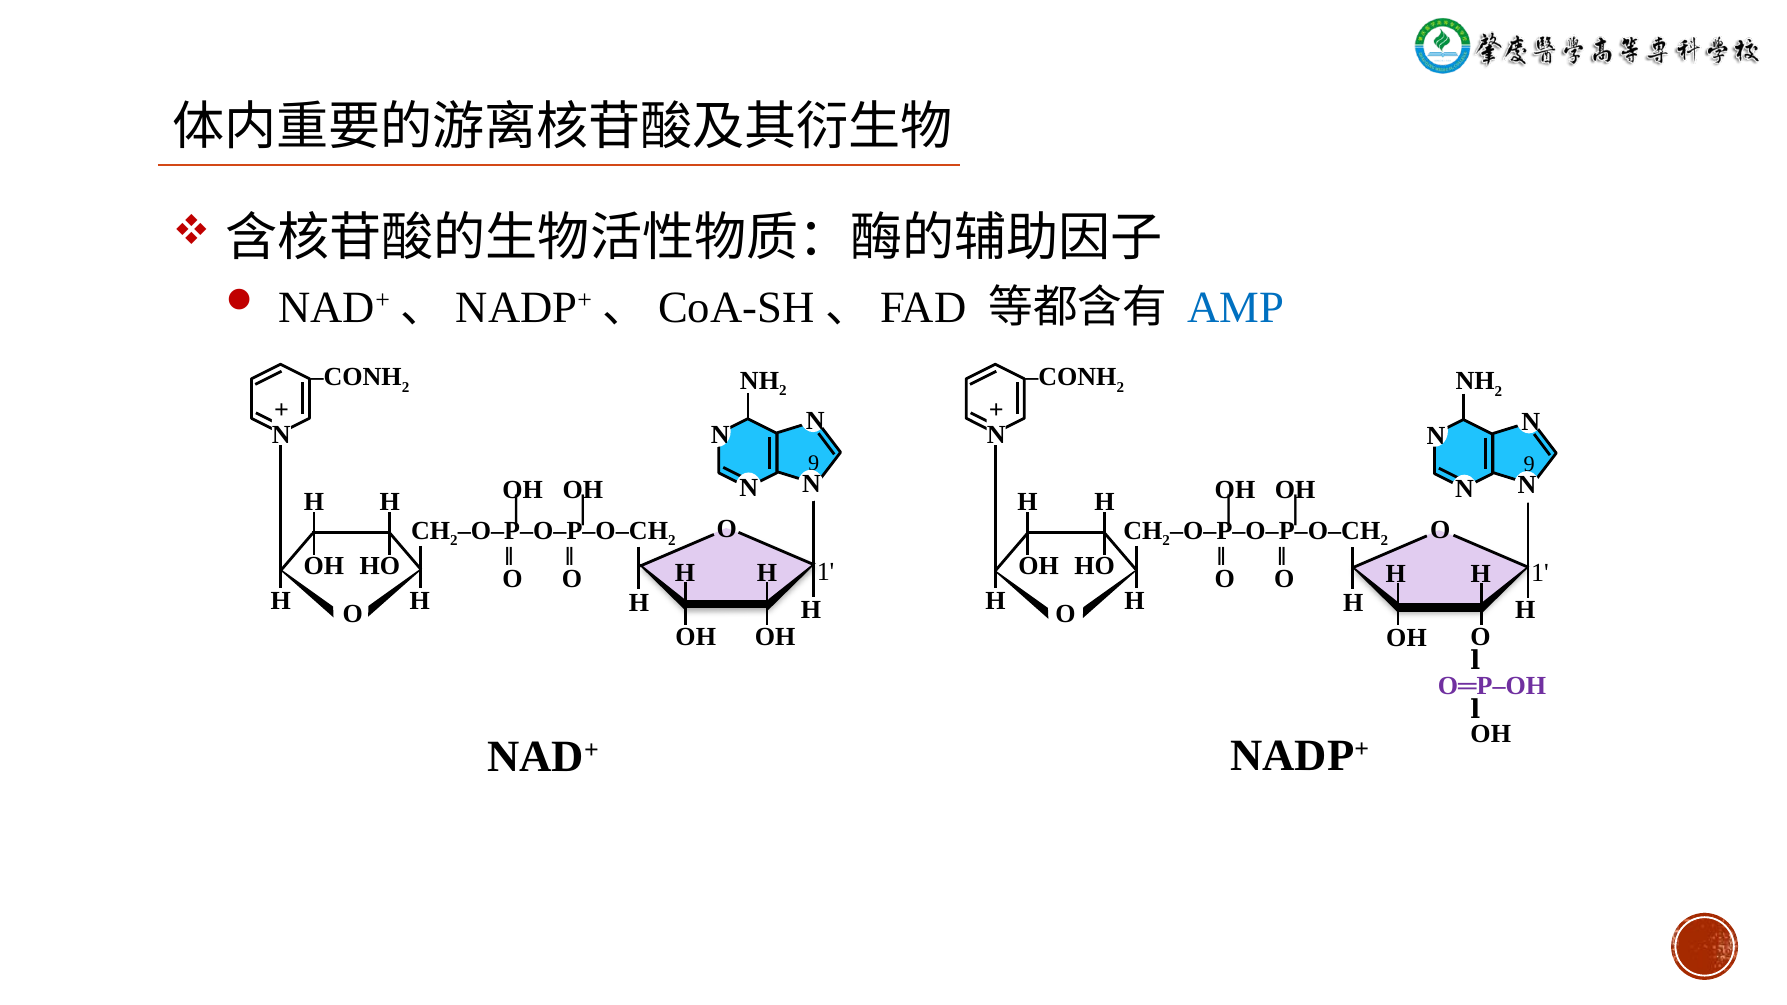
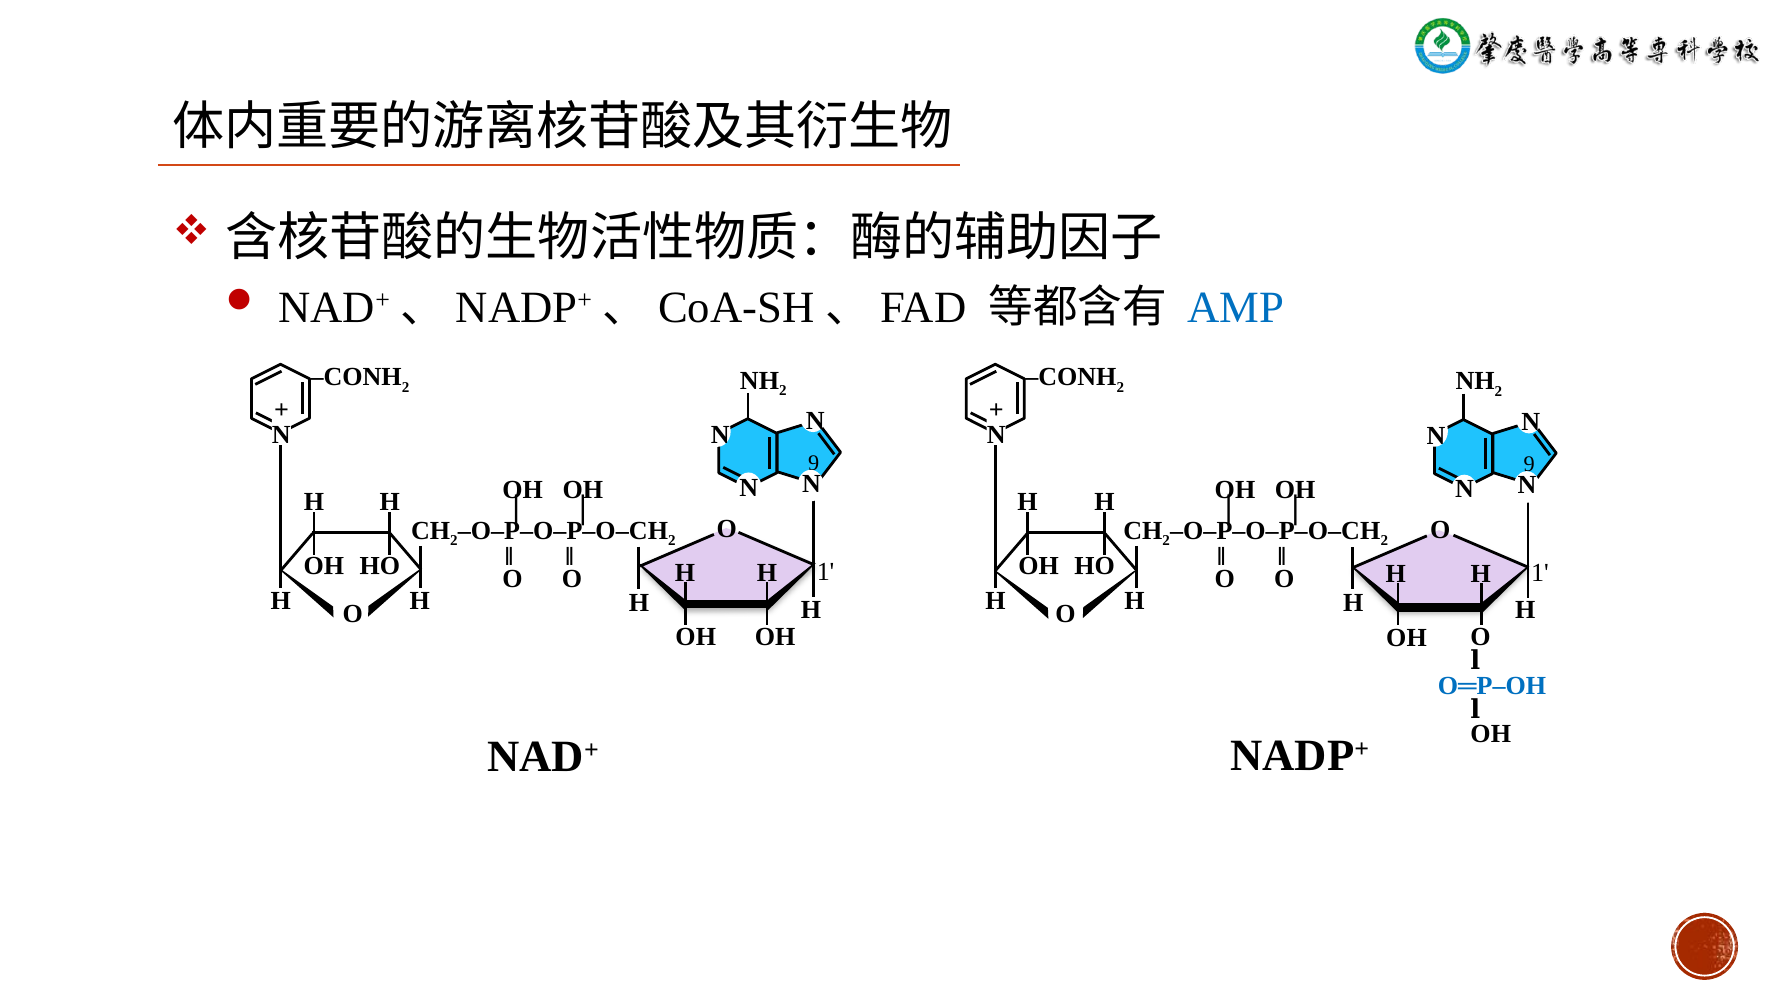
O═P‒OH colour: purple -> blue (1492, 686)
